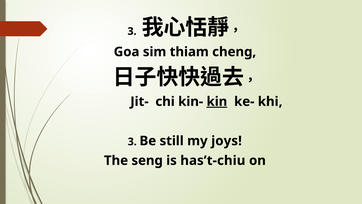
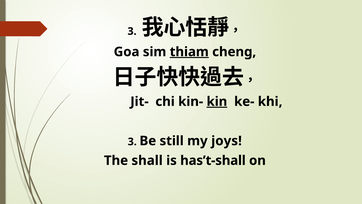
thiam underline: none -> present (189, 52)
seng: seng -> shall (147, 160)
has’t-chiu: has’t-chiu -> has’t-shall (213, 160)
